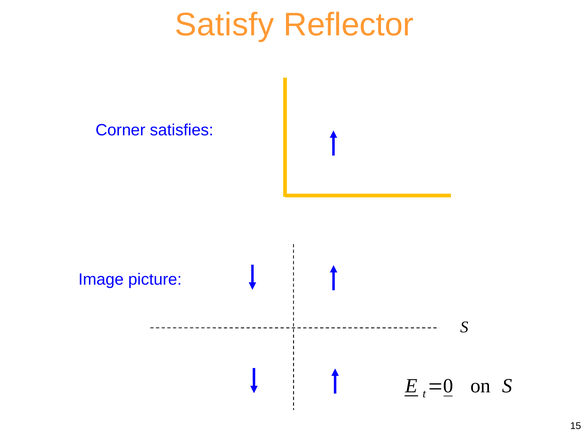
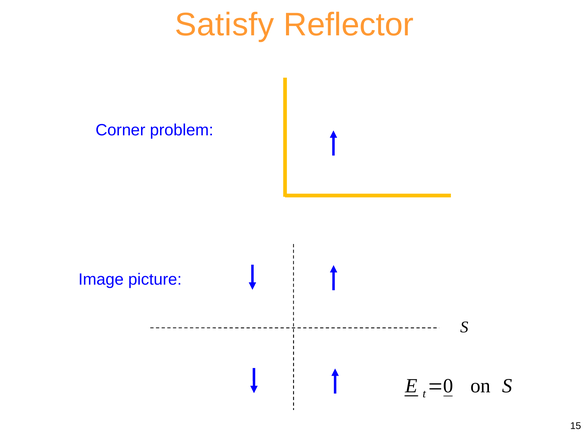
satisfies: satisfies -> problem (182, 130)
